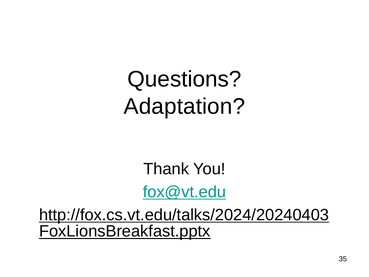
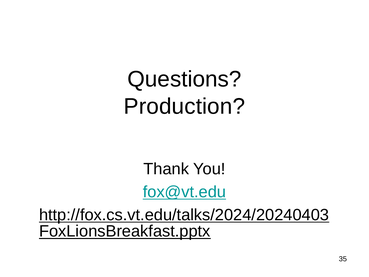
Adaptation: Adaptation -> Production (184, 106)
